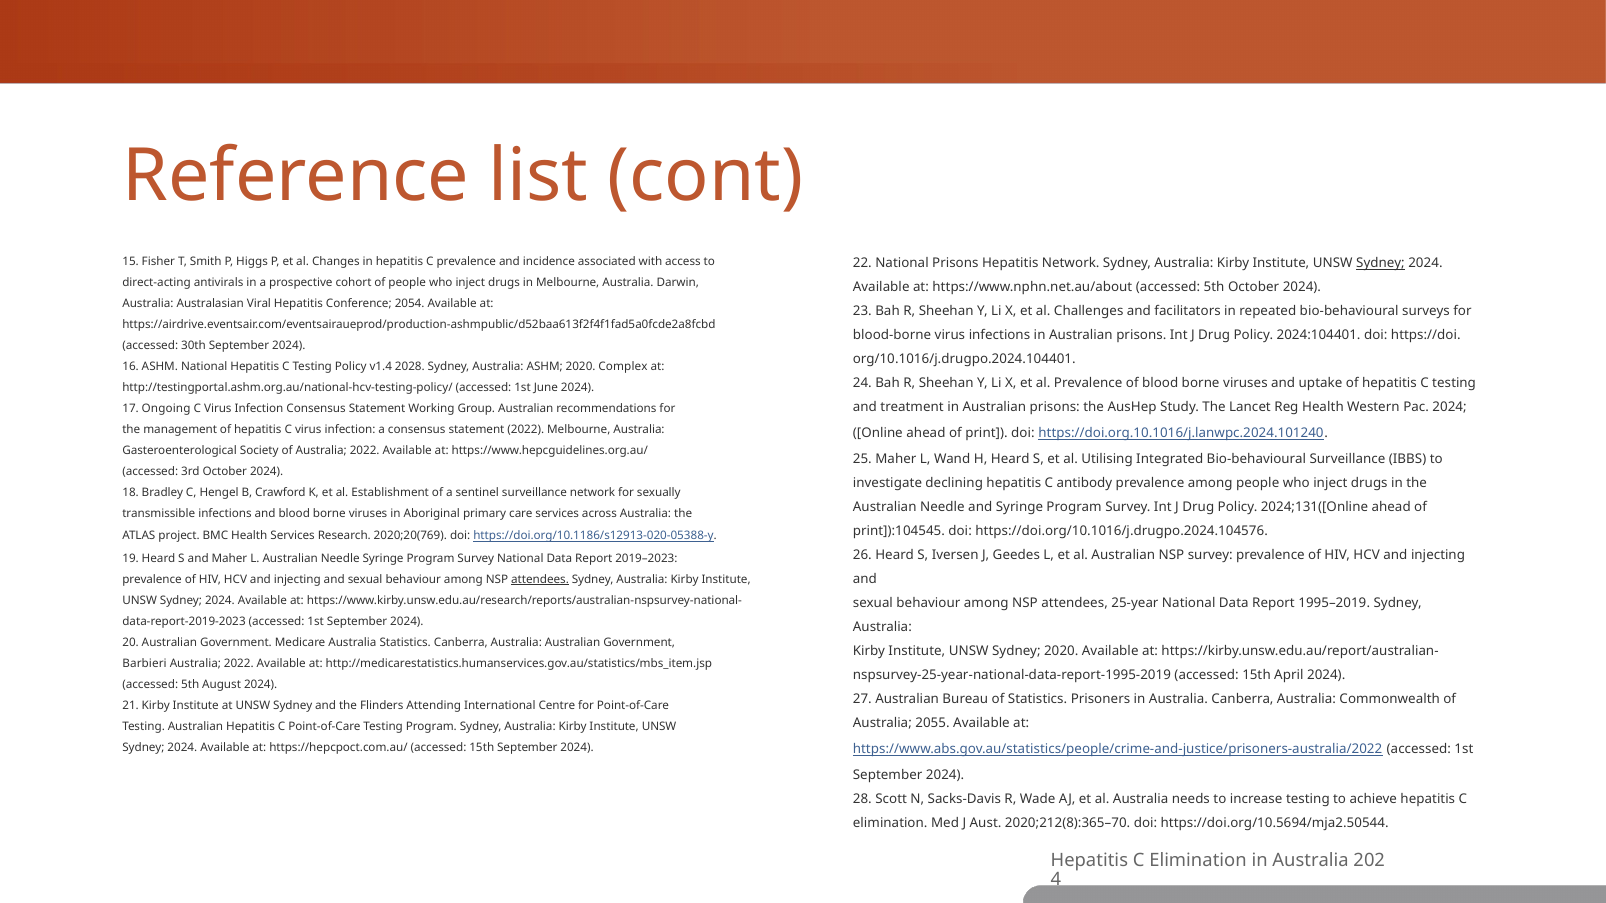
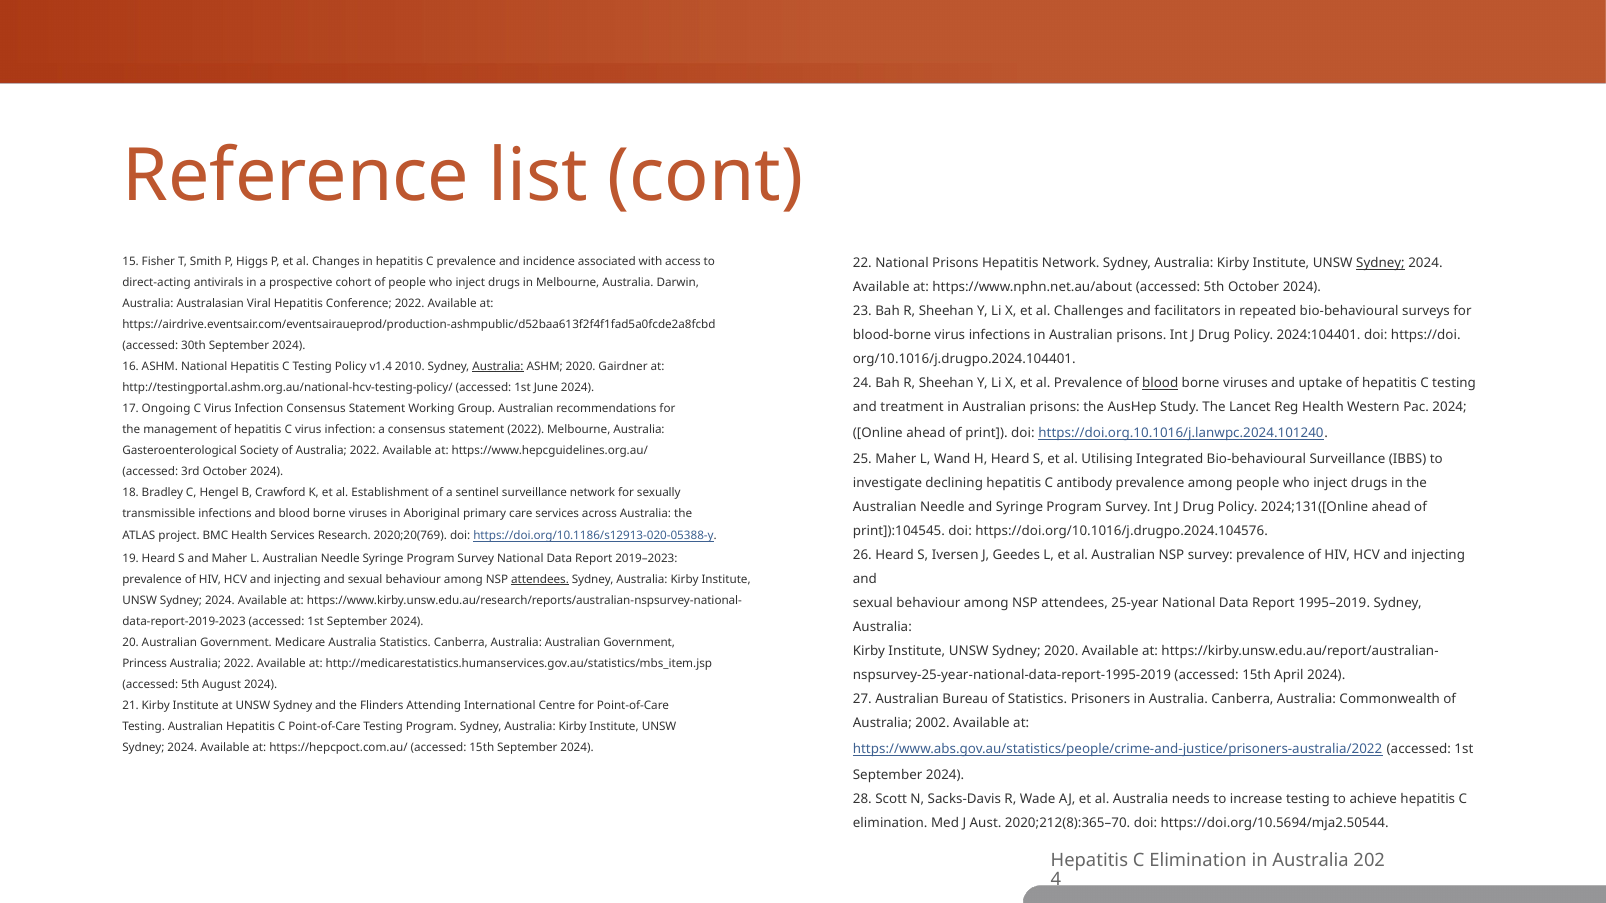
Conference 2054: 2054 -> 2022 (410, 303)
2028: 2028 -> 2010 (410, 367)
Australia underline: none -> present (498, 367)
Complex: Complex -> Gairdner (623, 367)
blood underline: none -> present (1160, 384)
Barbieri: Barbieri -> Princess (145, 664)
2055: 2055 -> 2002 (933, 724)
